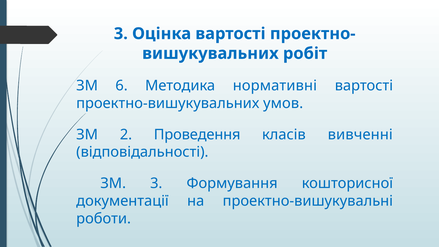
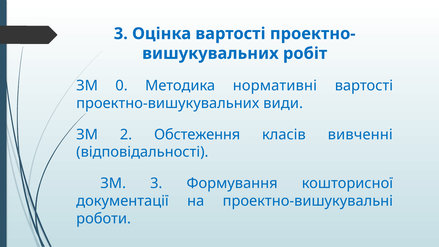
6: 6 -> 0 (122, 86)
умов: умов -> види (283, 103)
Проведення: Проведення -> Обстеження (197, 134)
